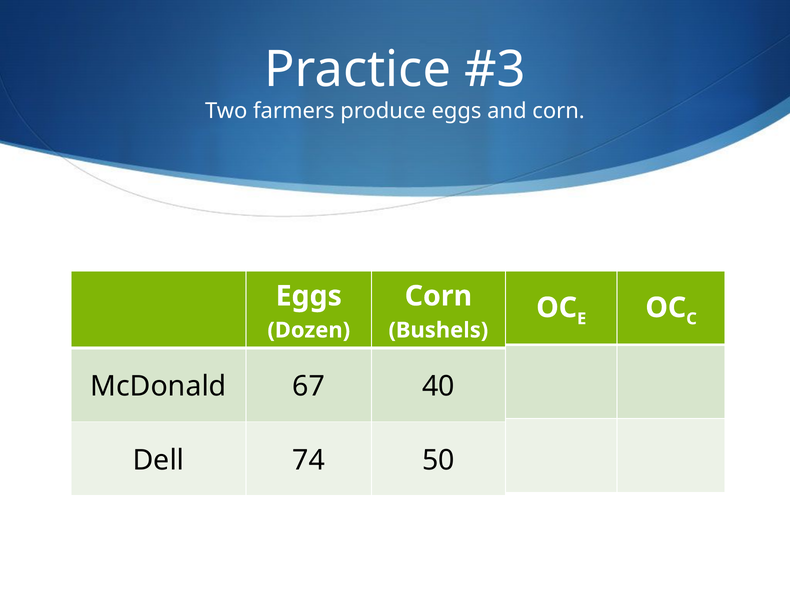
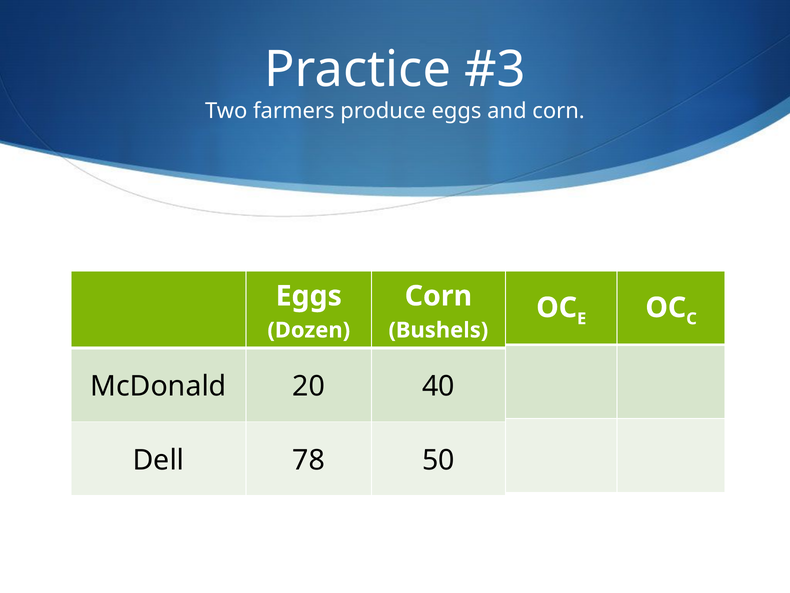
67: 67 -> 20 (309, 386)
74: 74 -> 78 (309, 460)
